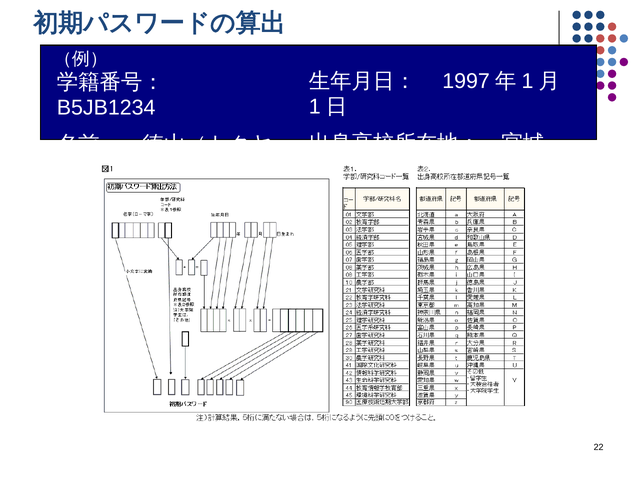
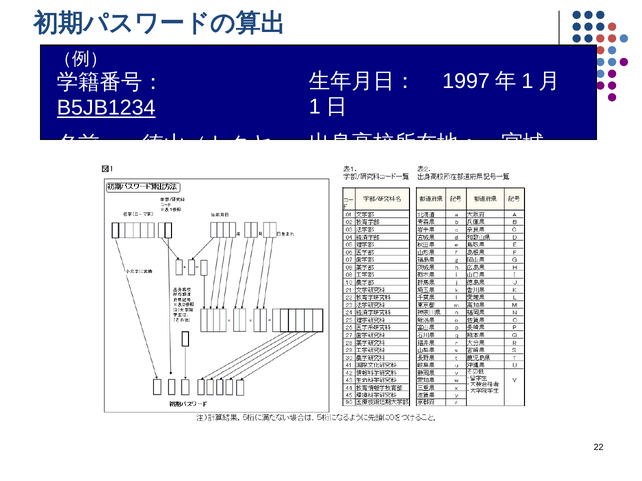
B5JB1234 underline: none -> present (106, 108)
